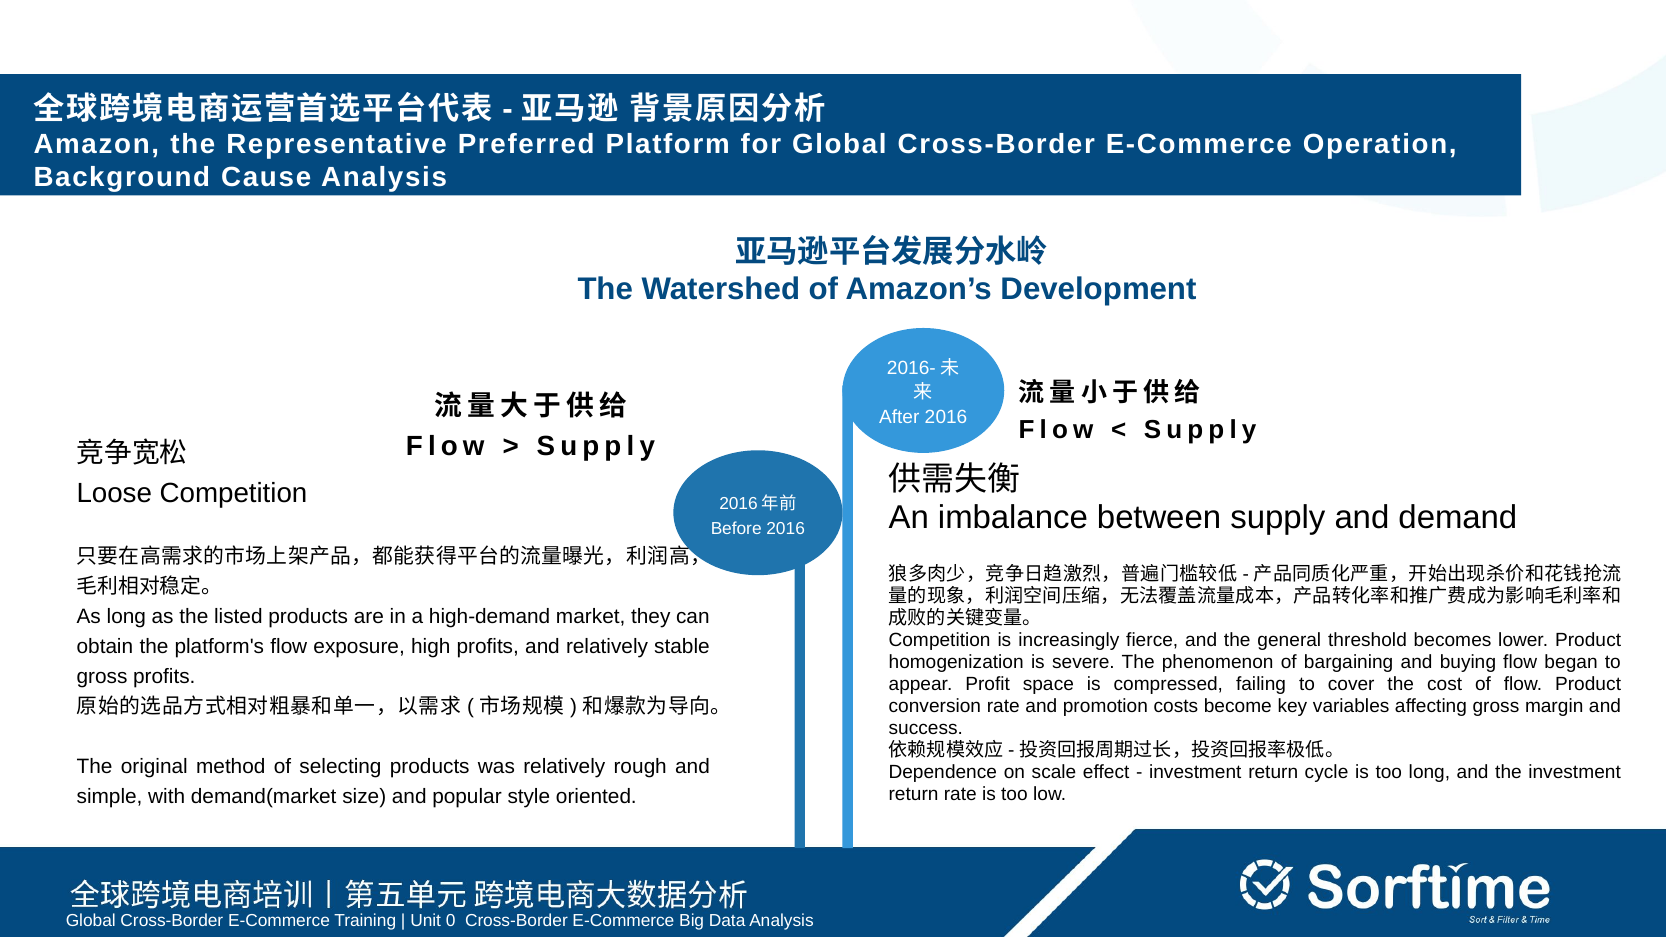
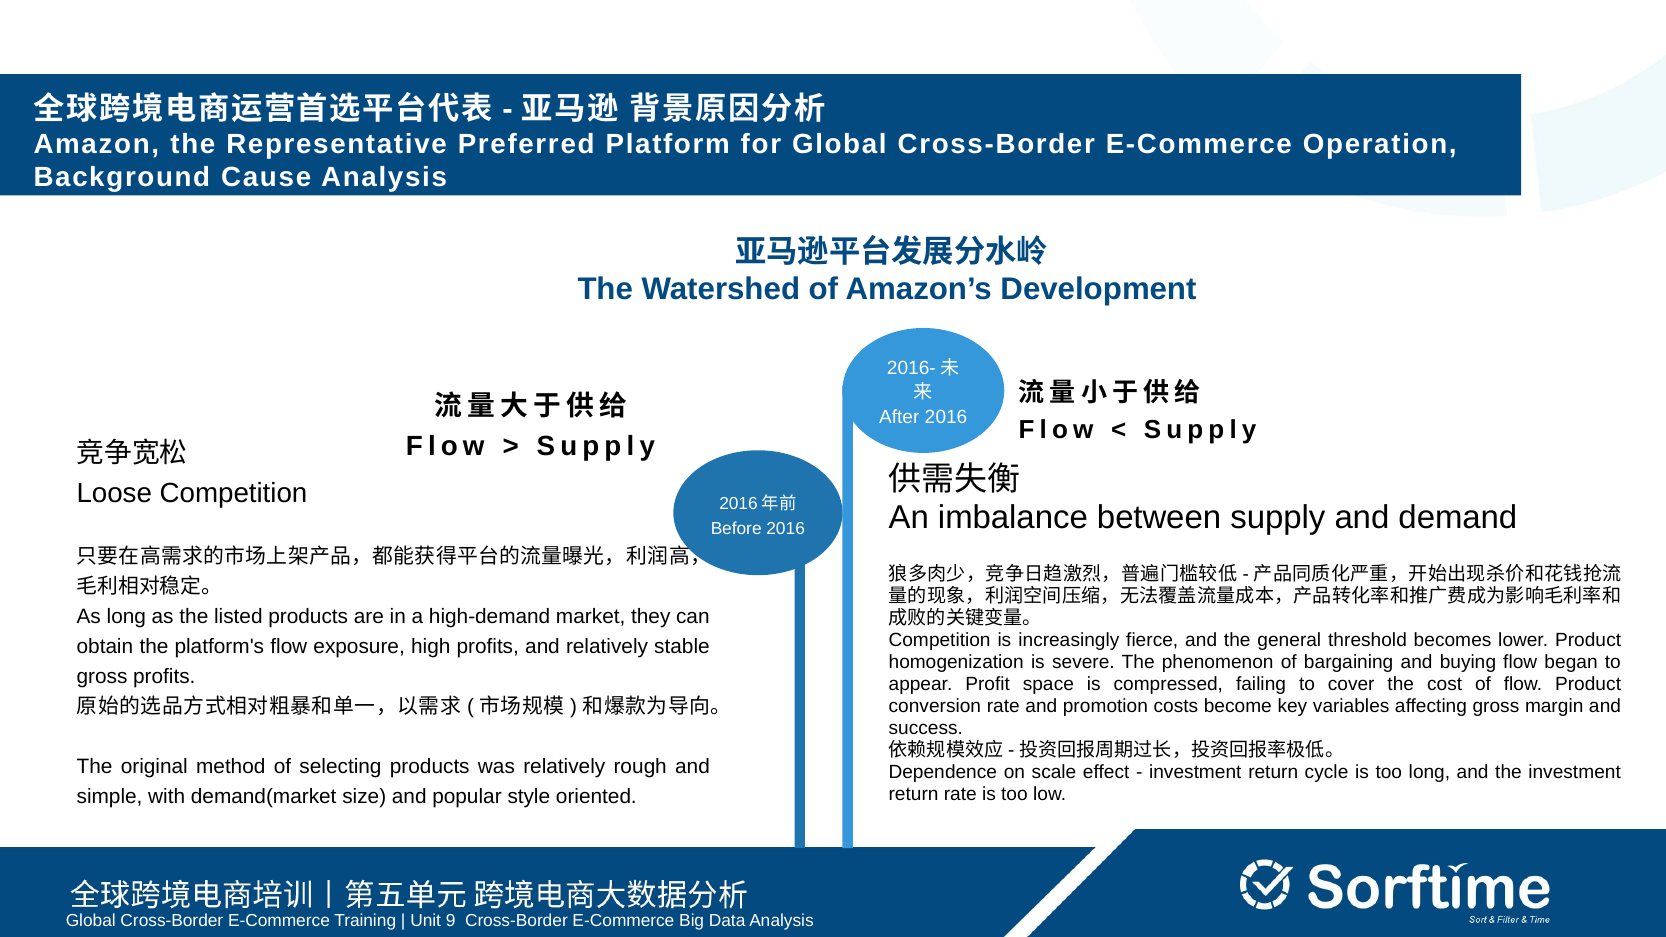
0: 0 -> 9 (451, 921)
